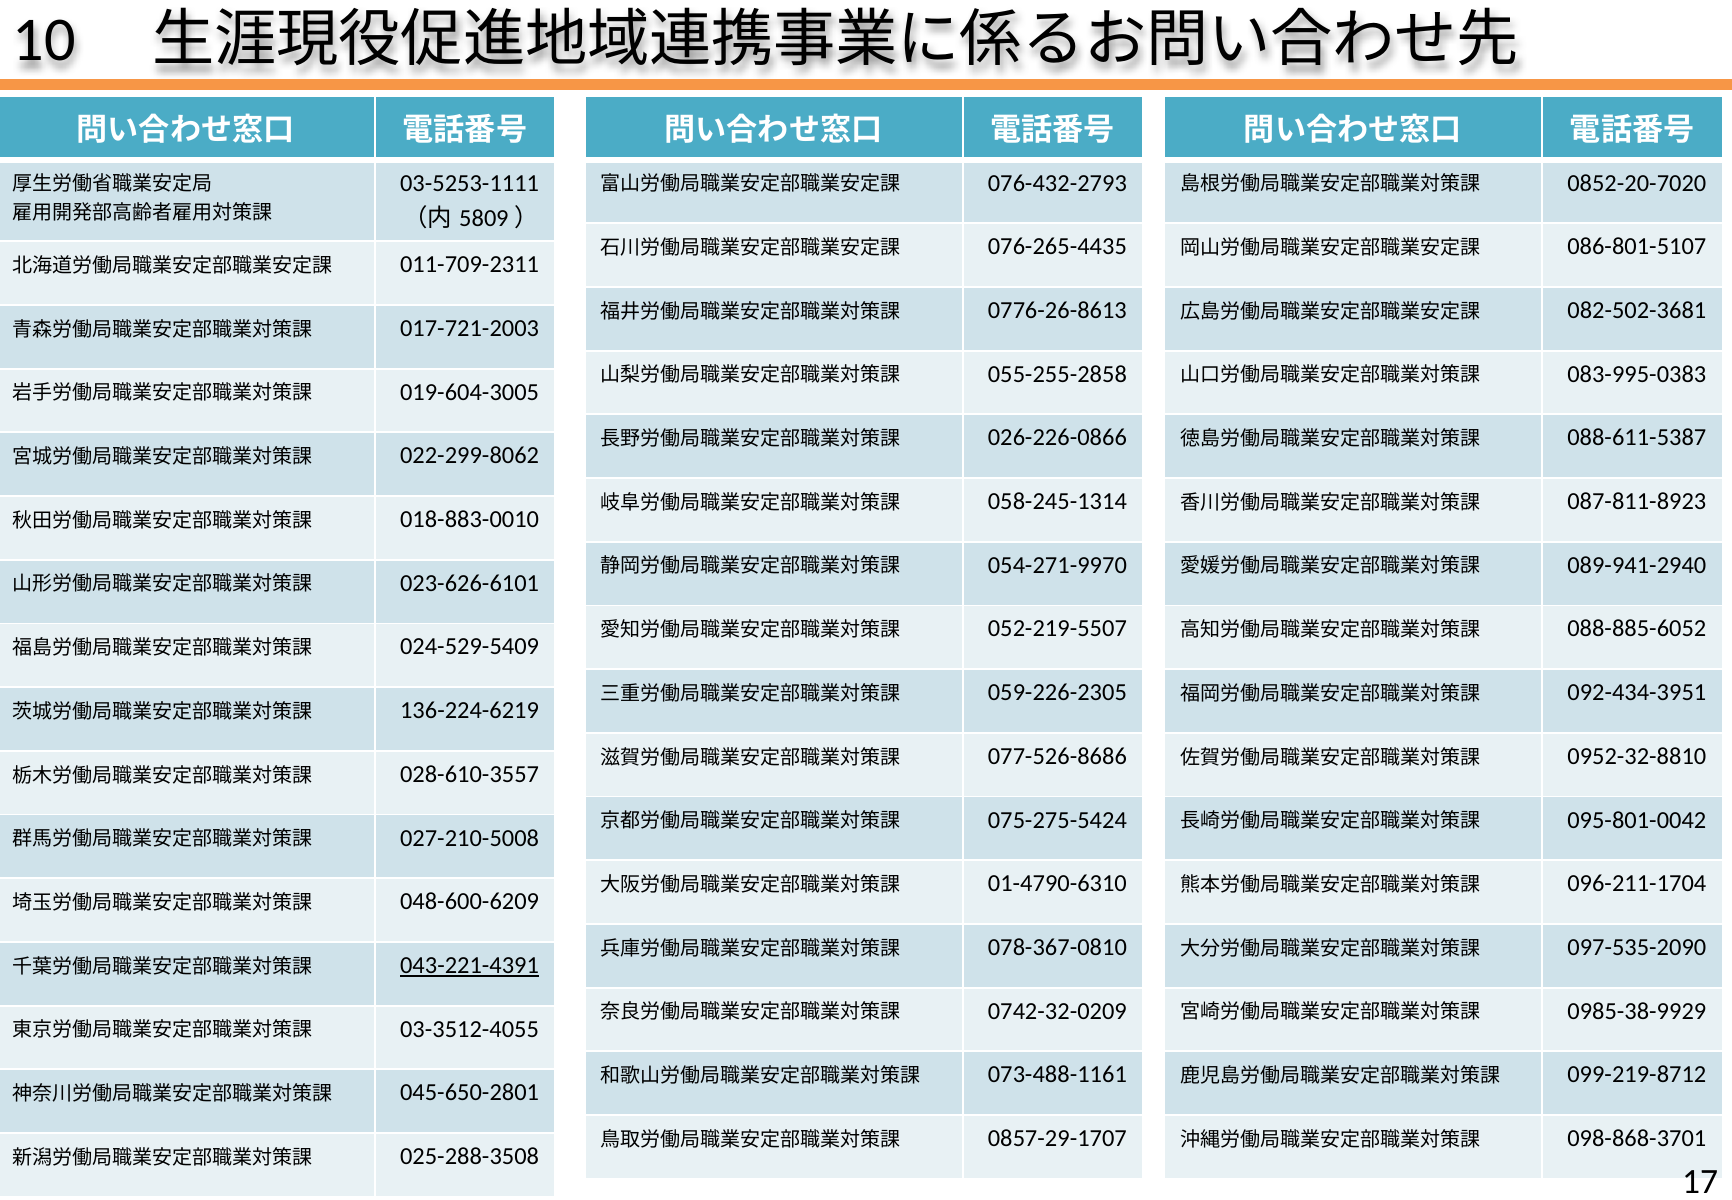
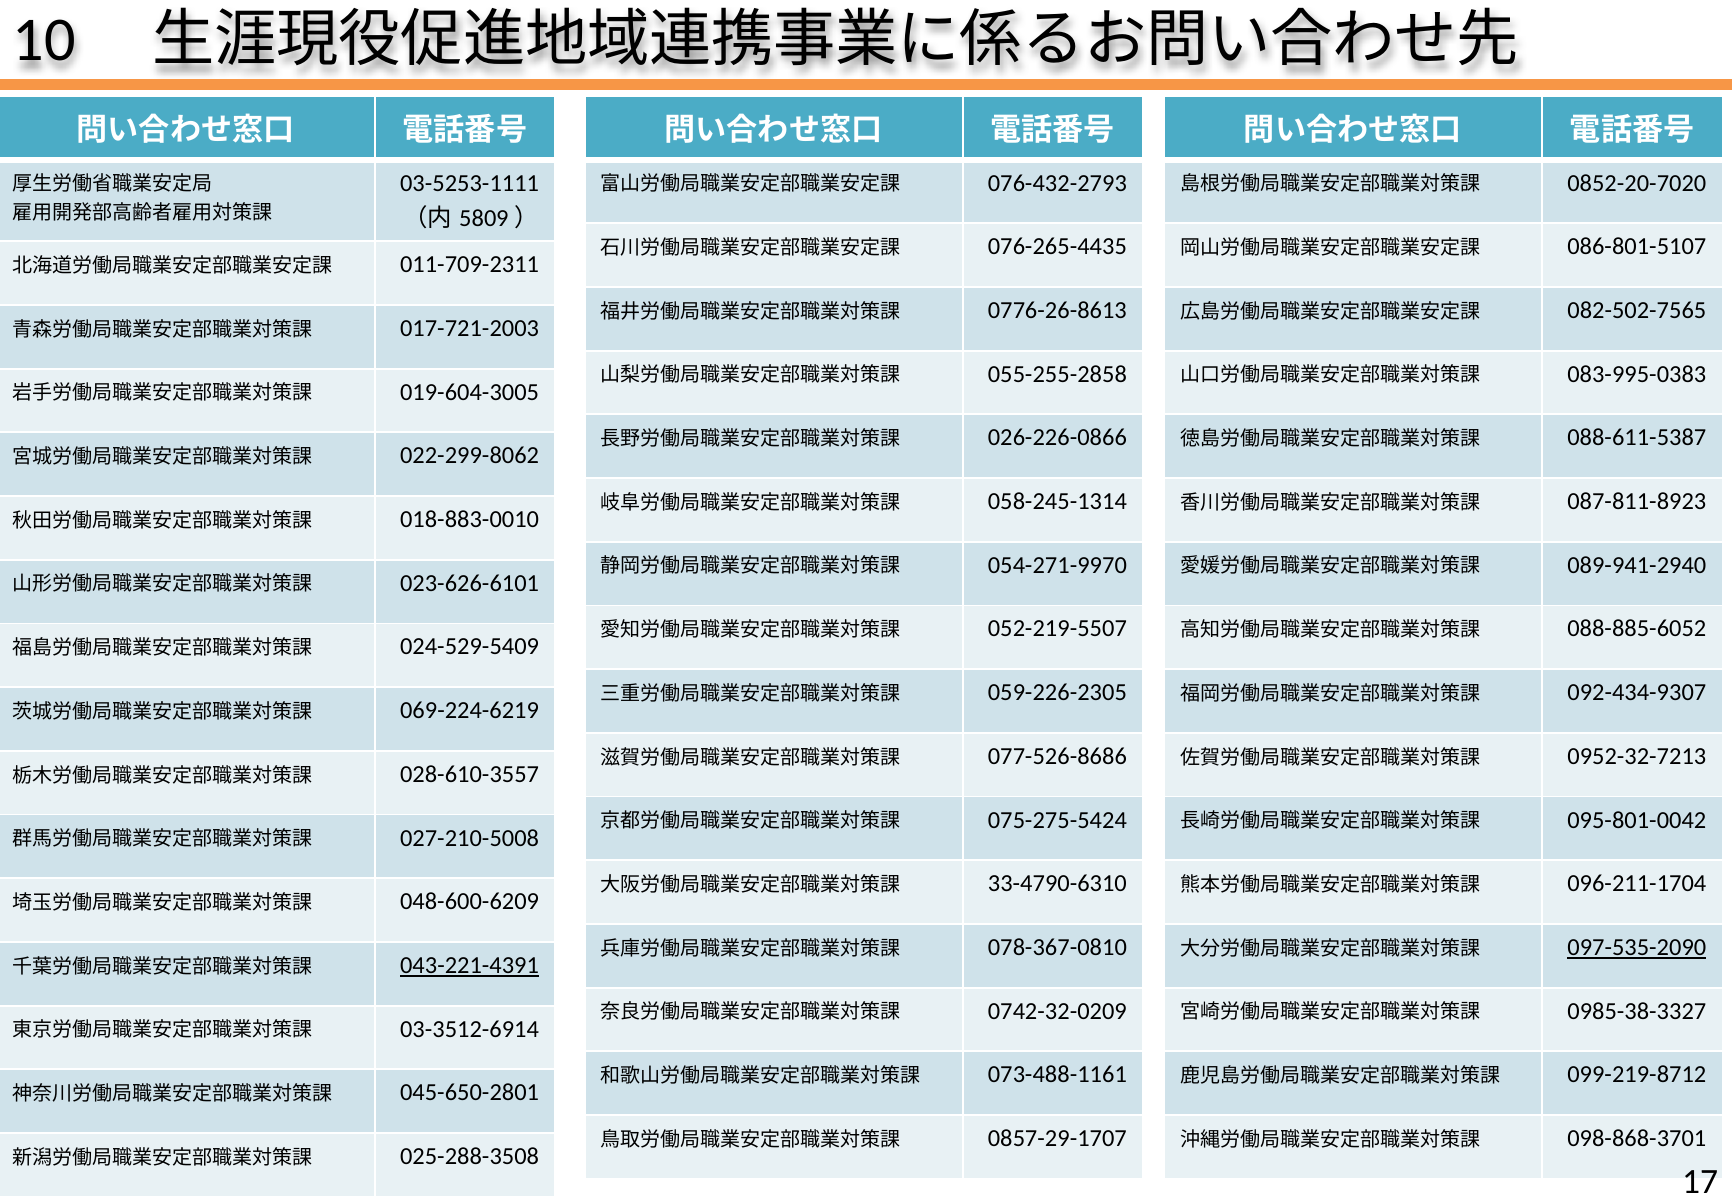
082-502-3681: 082-502-3681 -> 082-502-7565 (1637, 310)
092-434-3951: 092-434-3951 -> 092-434-9307 (1637, 692)
136-224-6219: 136-224-6219 -> 069-224-6219 (470, 710)
0952-32-8810: 0952-32-8810 -> 0952-32-7213 (1637, 756)
01-4790-6310: 01-4790-6310 -> 33-4790-6310 (1057, 883)
097-535-2090 underline: none -> present (1637, 947)
0985-38-9929: 0985-38-9929 -> 0985-38-3327 (1637, 1011)
03-3512-4055: 03-3512-4055 -> 03-3512-6914 (470, 1029)
